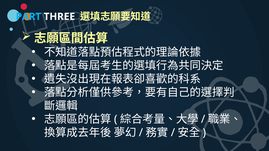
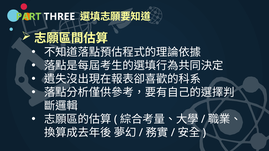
PART colour: light blue -> light green (28, 17)
